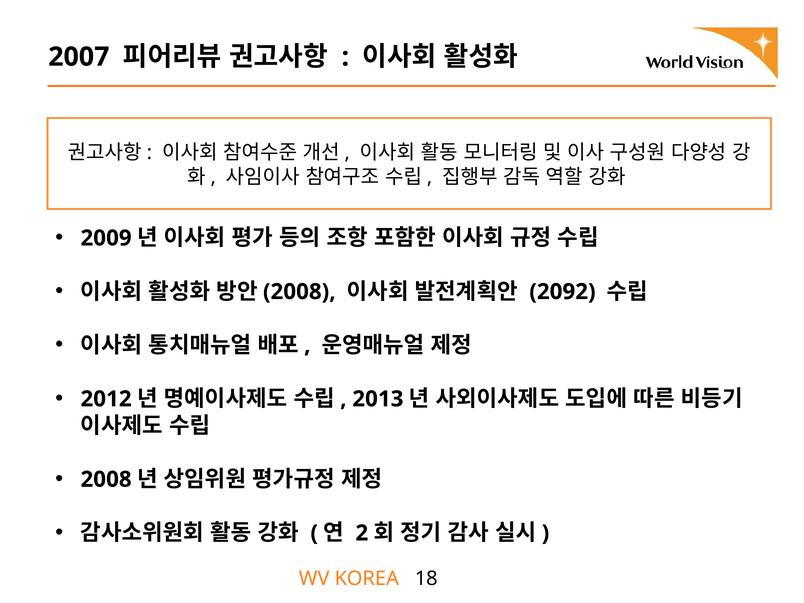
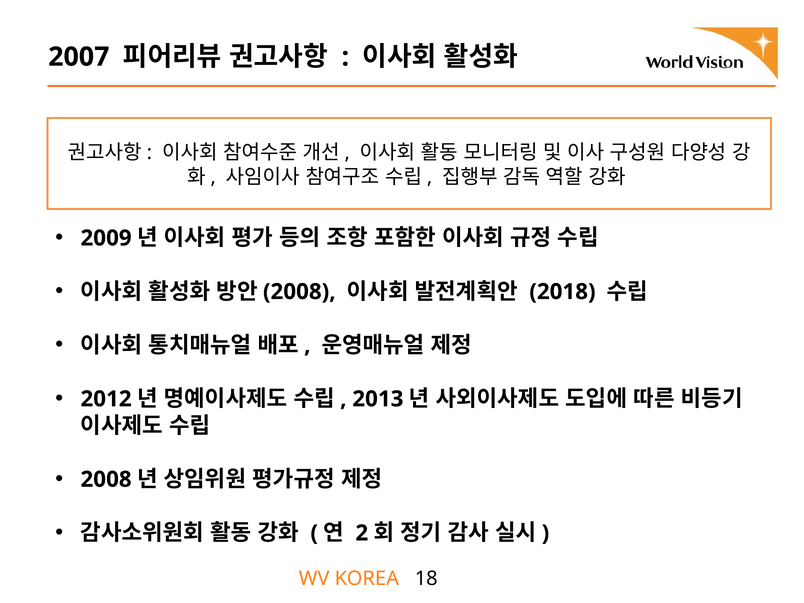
2092: 2092 -> 2018 (562, 292)
